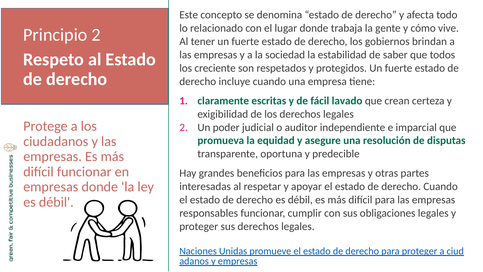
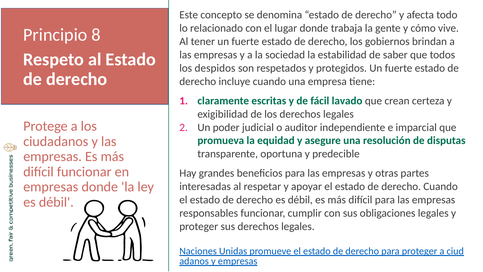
Principio 2: 2 -> 8 (96, 35)
creciente: creciente -> despidos (215, 68)
